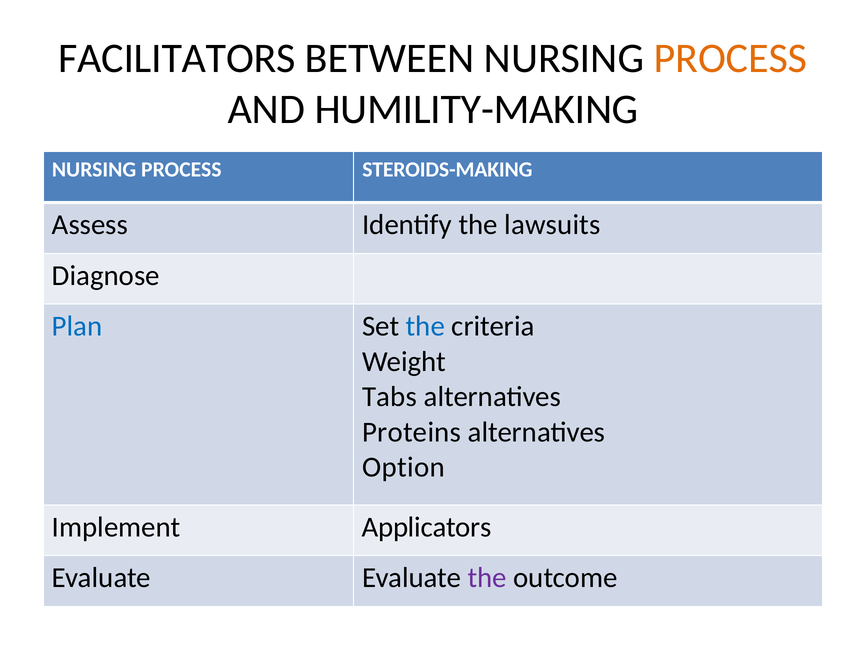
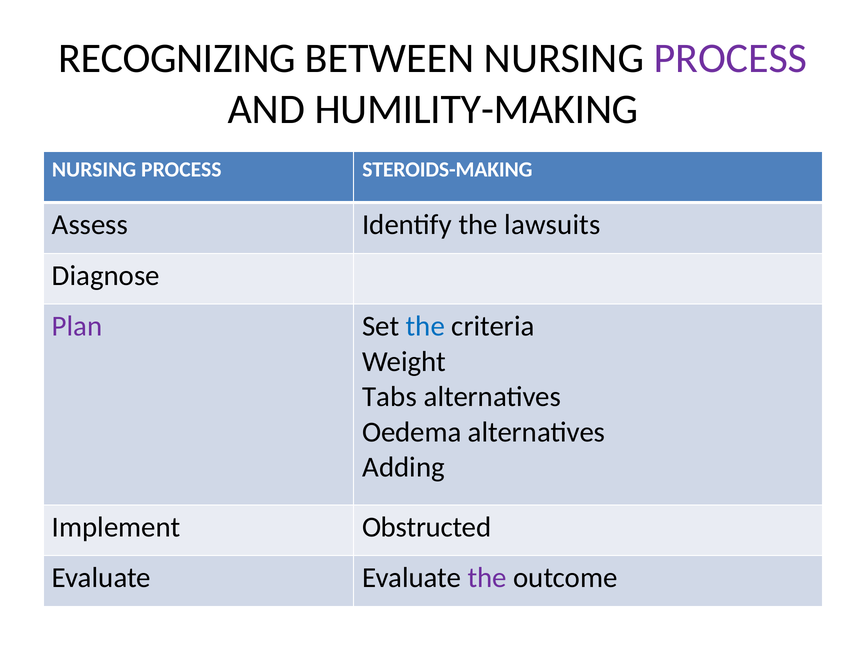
FACILITATORS: FACILITATORS -> RECOGNIZING (177, 59)
PROCESS colour: orange -> purple (730, 59)
Plan colour: blue -> purple (77, 326)
Proteins: Proteins -> Oedema (412, 432)
Option: Option -> Adding (404, 467)
Applicators: Applicators -> Obstructed (427, 527)
